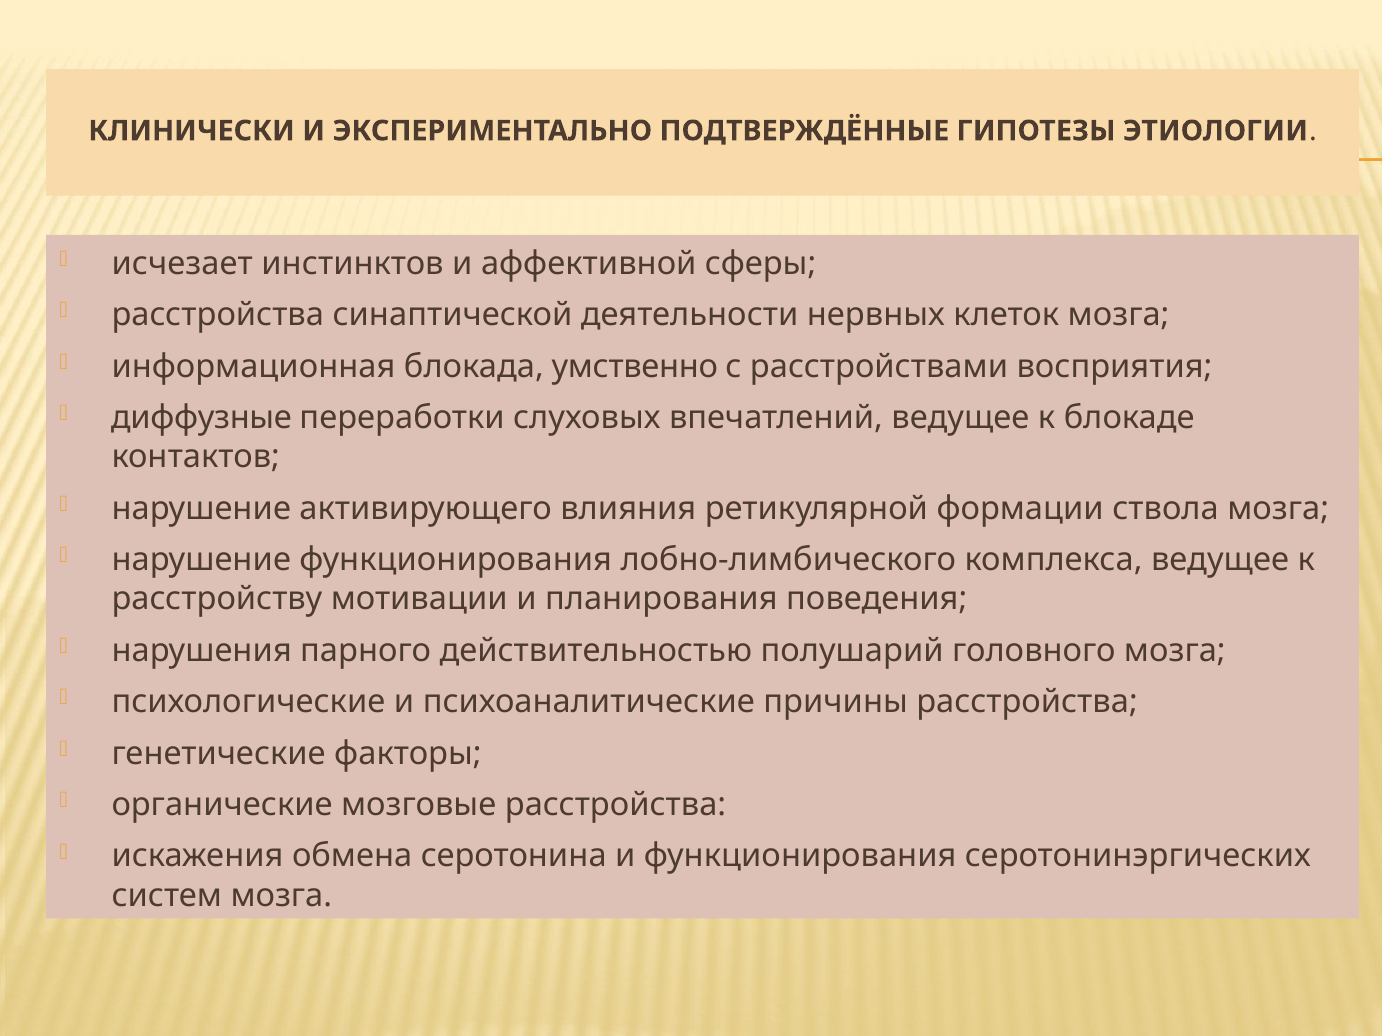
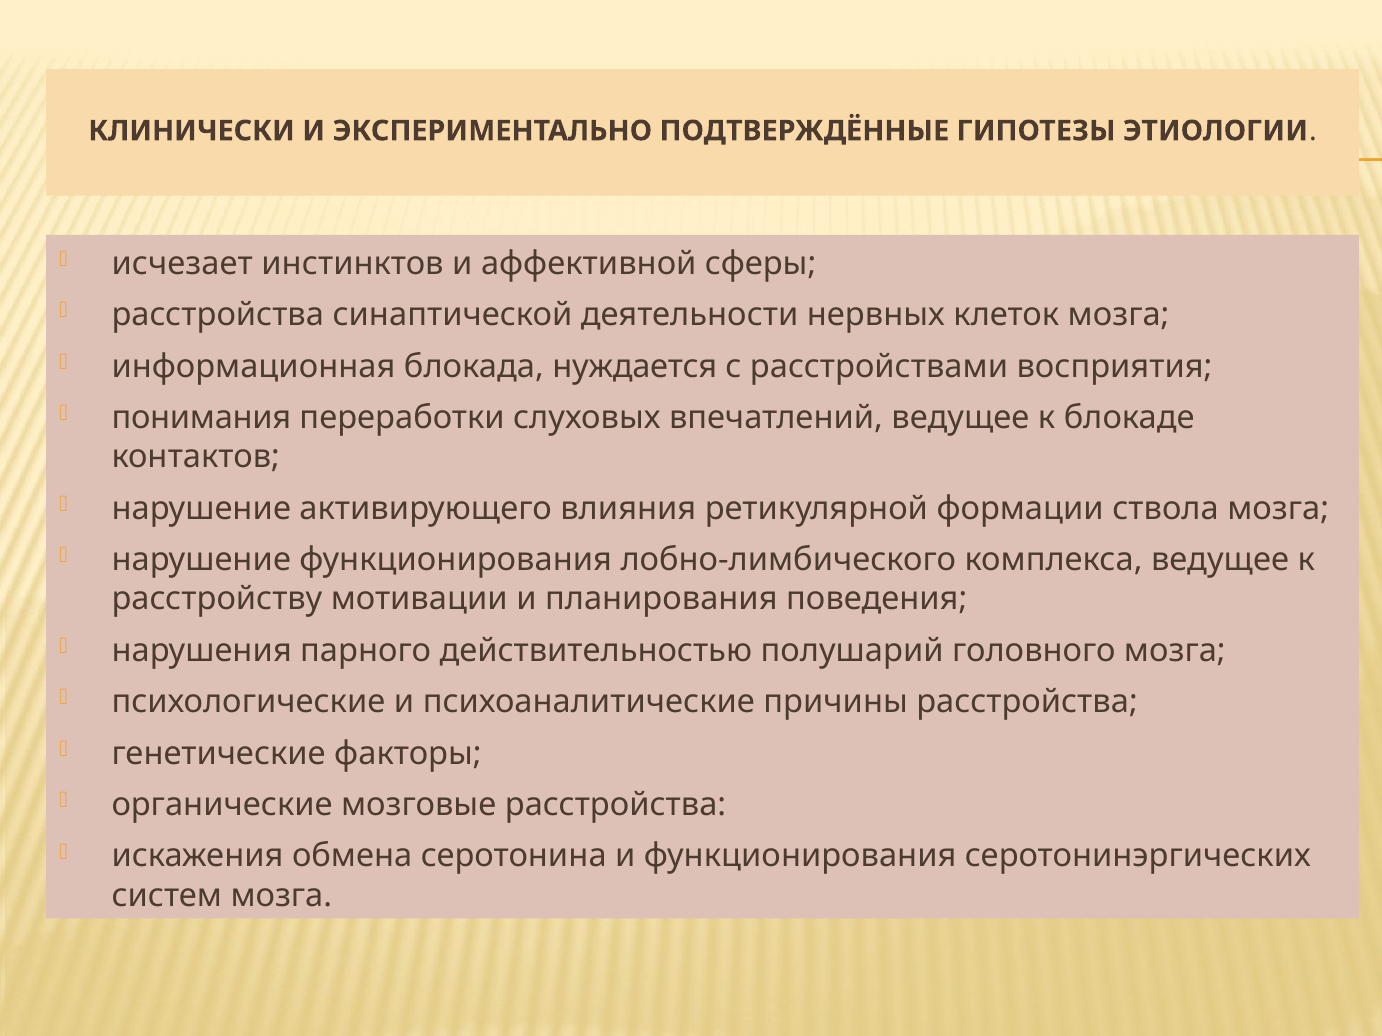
умственно: умственно -> нуждается (635, 367)
диффузные: диффузные -> понимания (201, 418)
